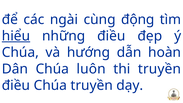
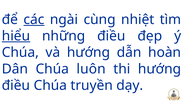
các underline: none -> present (34, 19)
động: động -> nhiệt (138, 19)
thi truyền: truyền -> hướng (160, 69)
